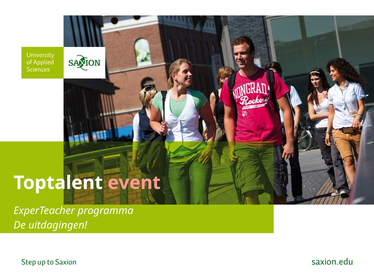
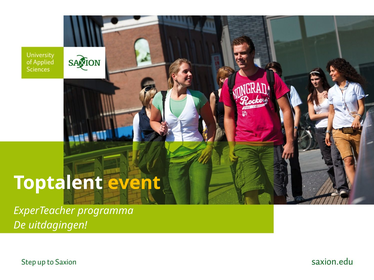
event colour: pink -> yellow (134, 183)
